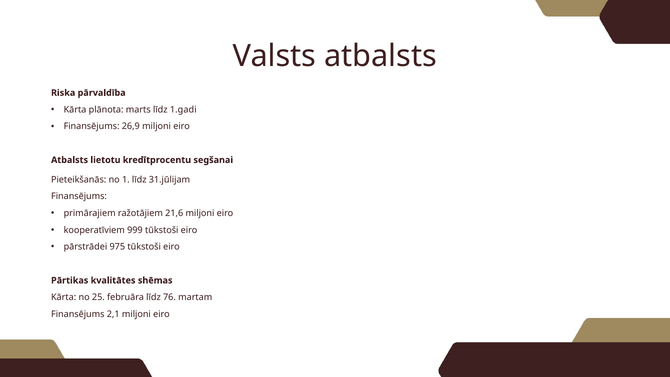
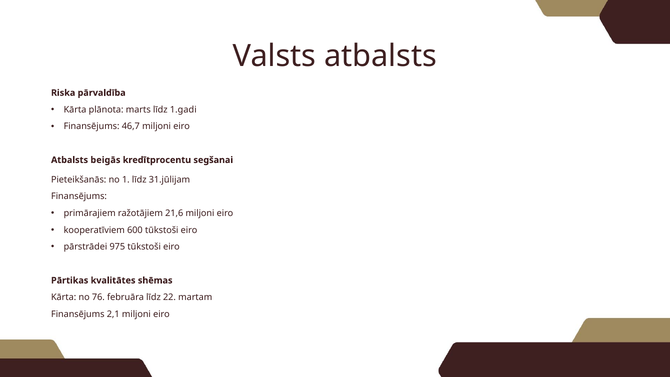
26,9: 26,9 -> 46,7 (131, 126)
lietotu: lietotu -> beigās (105, 160)
999: 999 -> 600 (135, 230)
25: 25 -> 76 (98, 297)
76: 76 -> 22 (169, 297)
